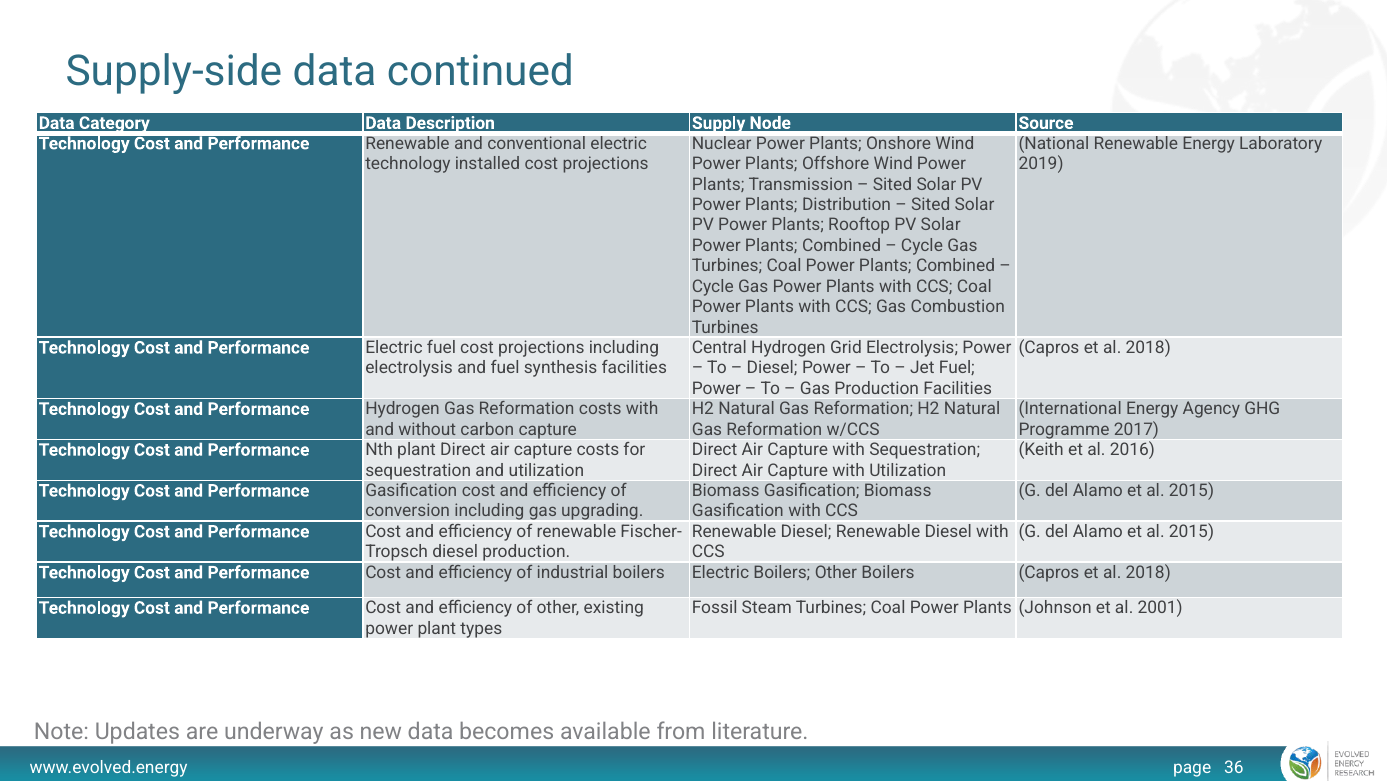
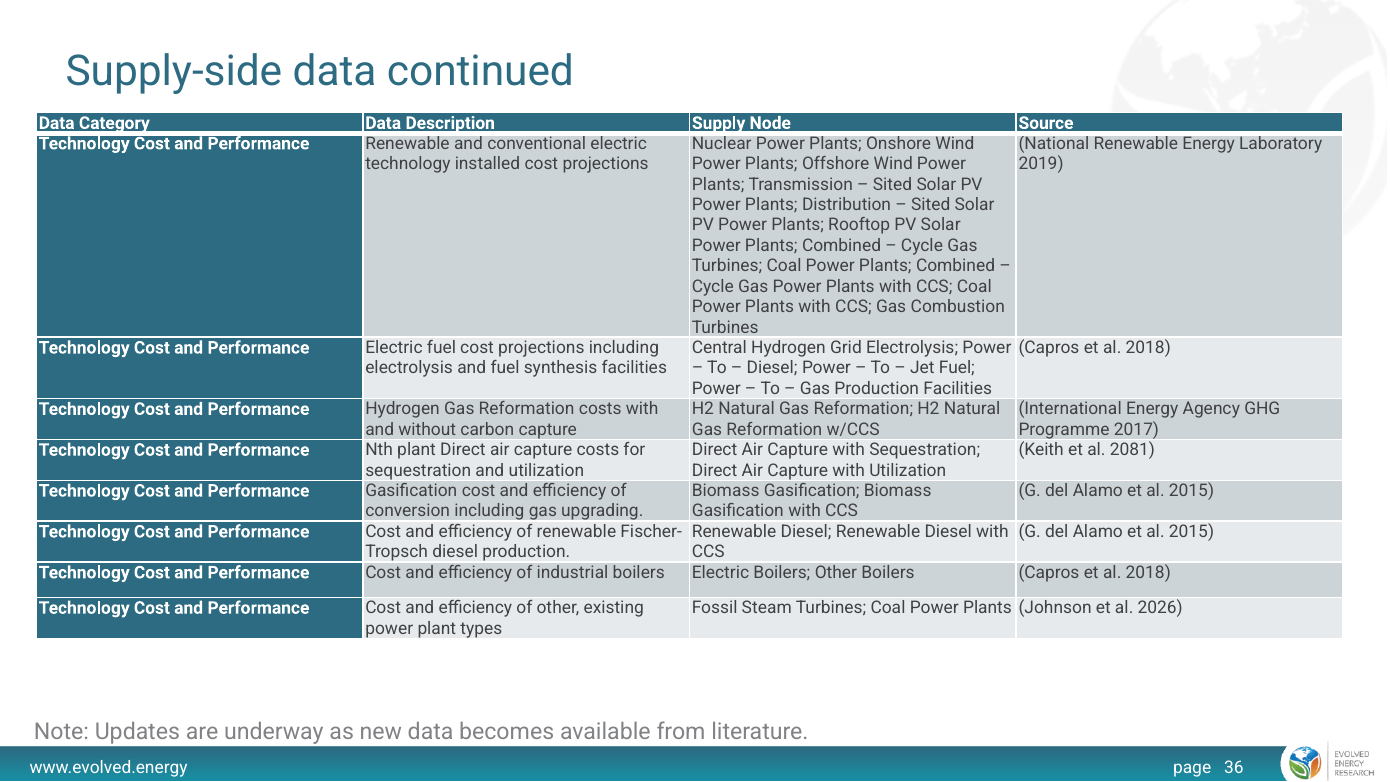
2016: 2016 -> 2081 (1132, 450)
2001: 2001 -> 2026 (1160, 608)
